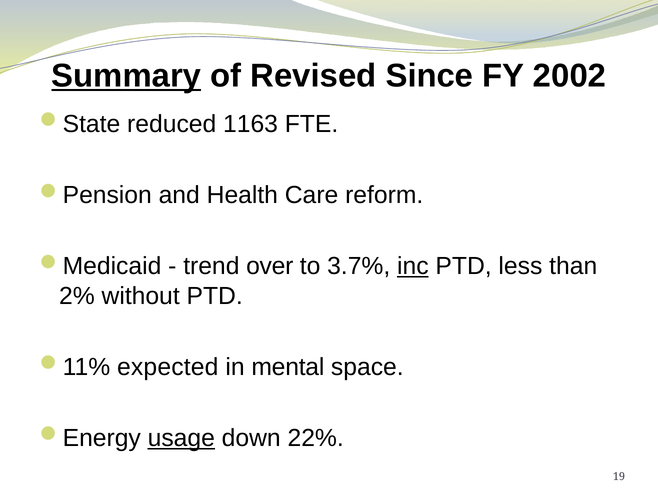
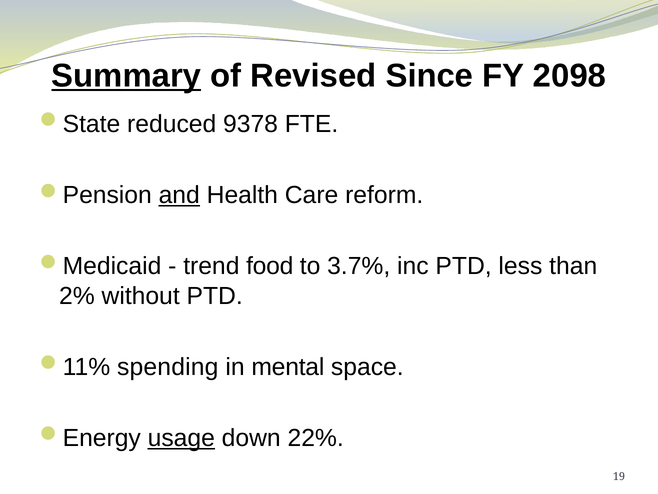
2002: 2002 -> 2098 (570, 76)
1163: 1163 -> 9378 (251, 124)
and underline: none -> present (179, 195)
over: over -> food (270, 266)
inc underline: present -> none (413, 266)
expected: expected -> spending (168, 367)
